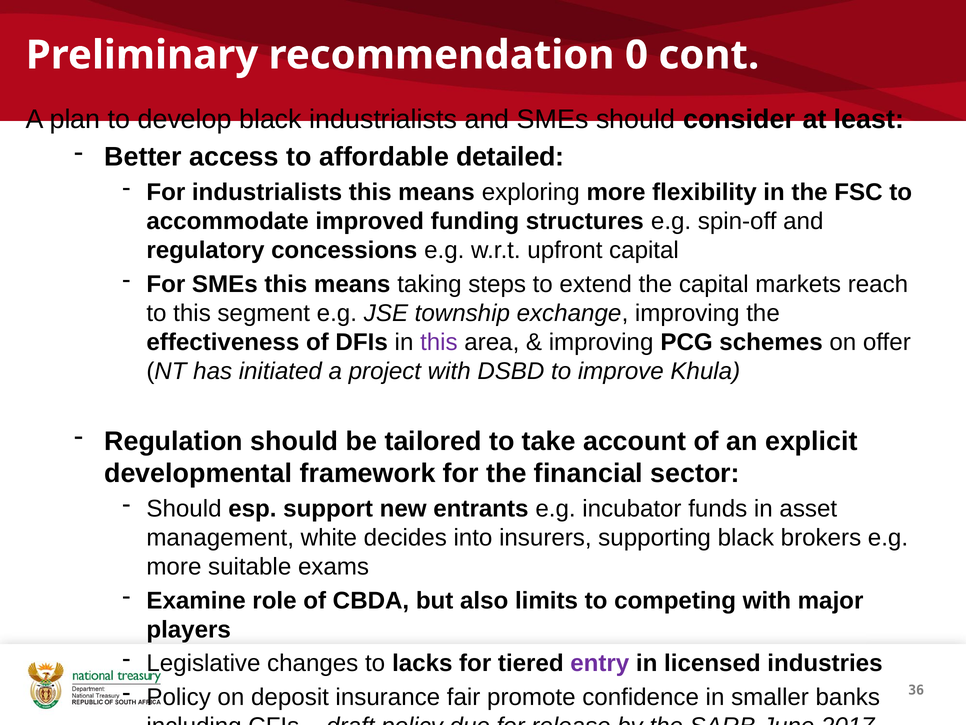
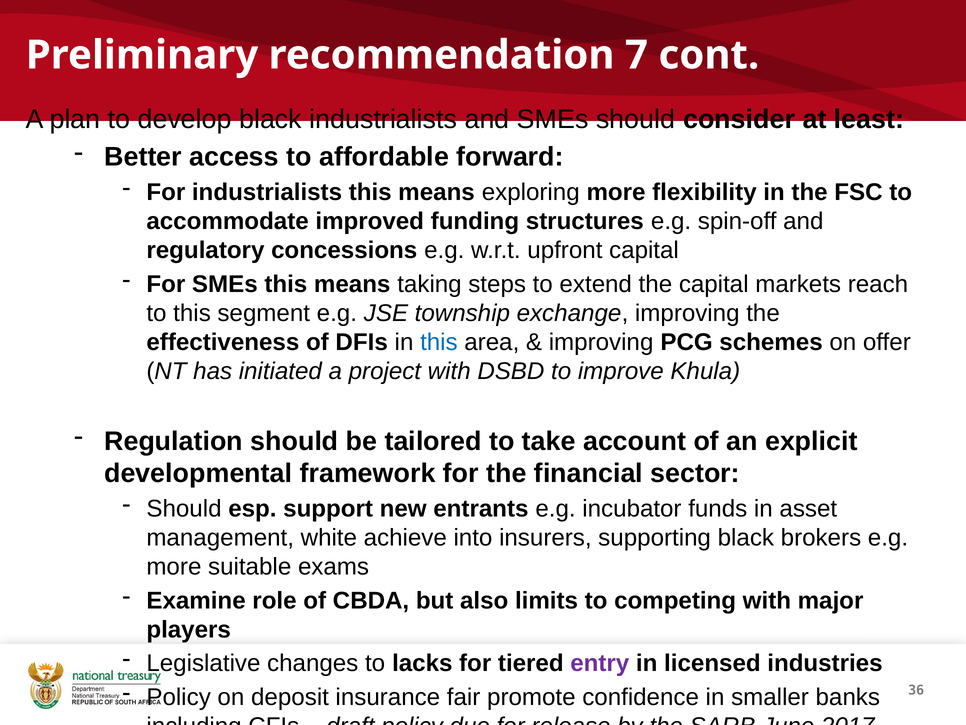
0: 0 -> 7 (637, 55)
detailed: detailed -> forward (510, 157)
this colour: purple -> blue (439, 342)
decides: decides -> achieve (405, 537)
